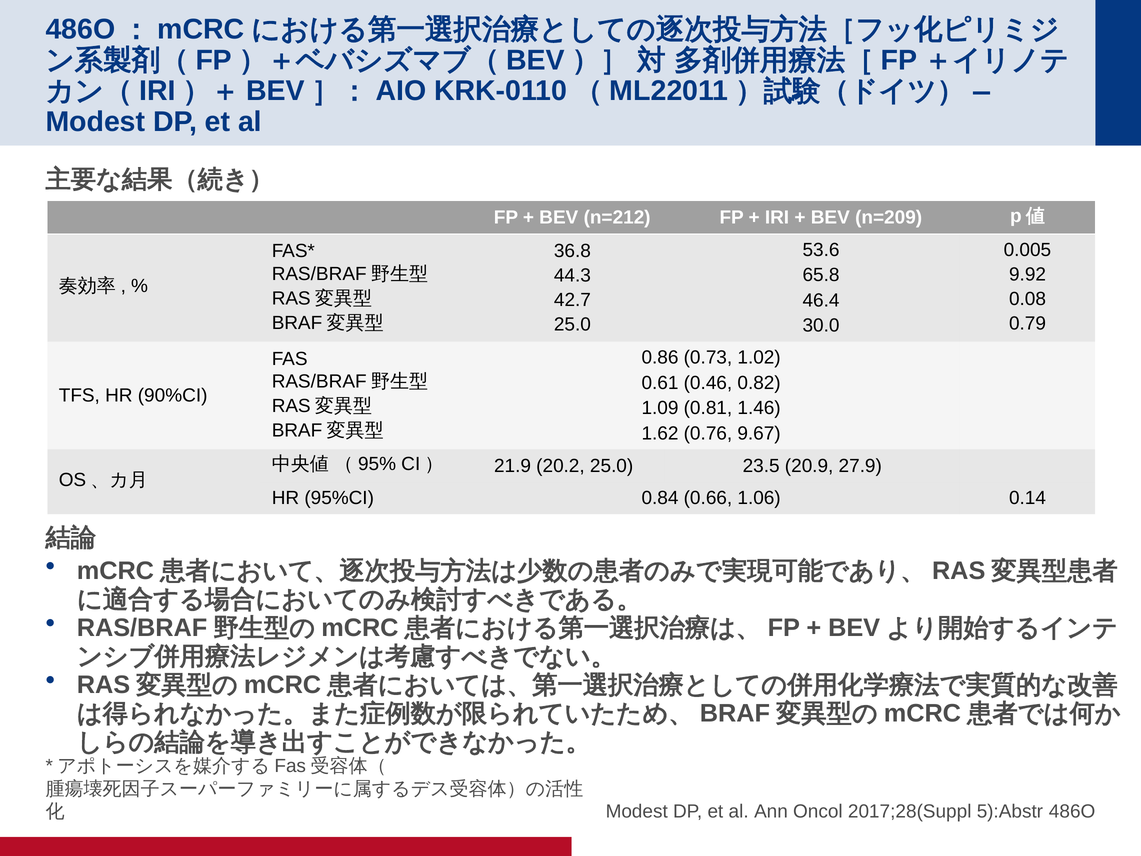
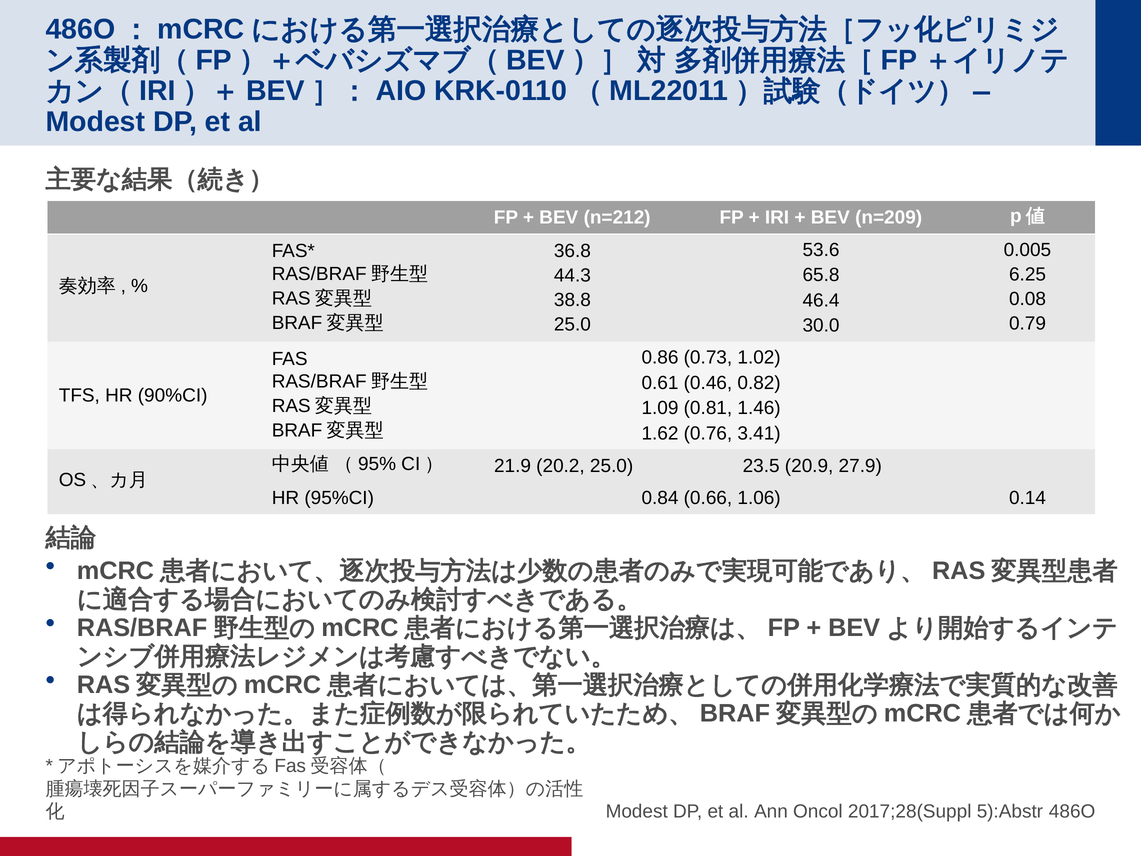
9.92: 9.92 -> 6.25 (1028, 274)
42.7: 42.7 -> 38.8 (572, 300)
9.67: 9.67 -> 3.41 (759, 433)
